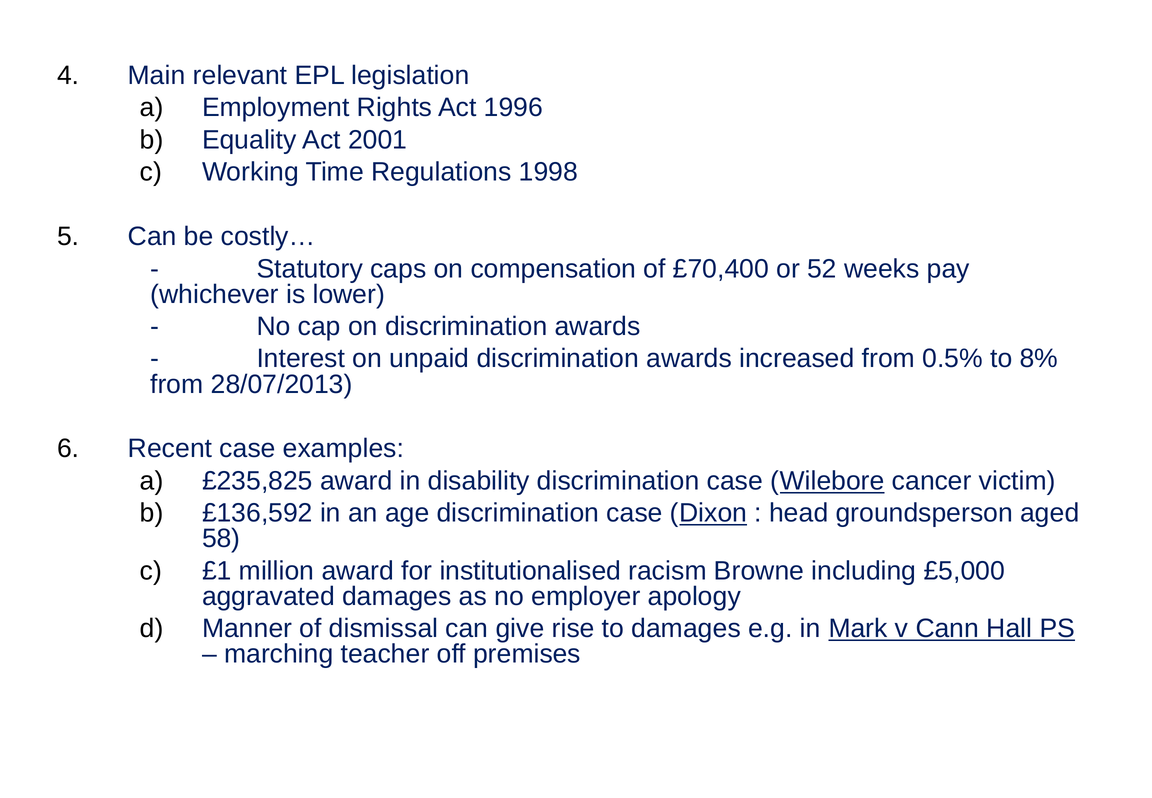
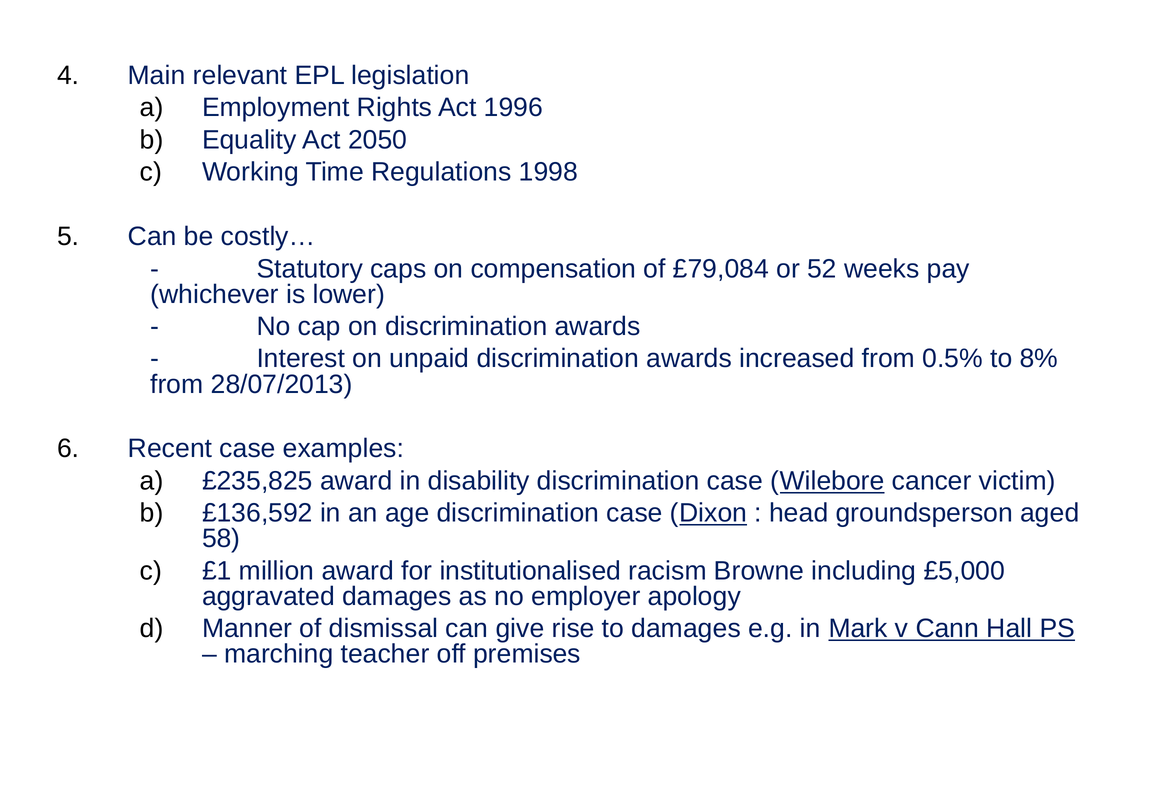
2001: 2001 -> 2050 (378, 140)
£70,400: £70,400 -> £79,084 (721, 269)
